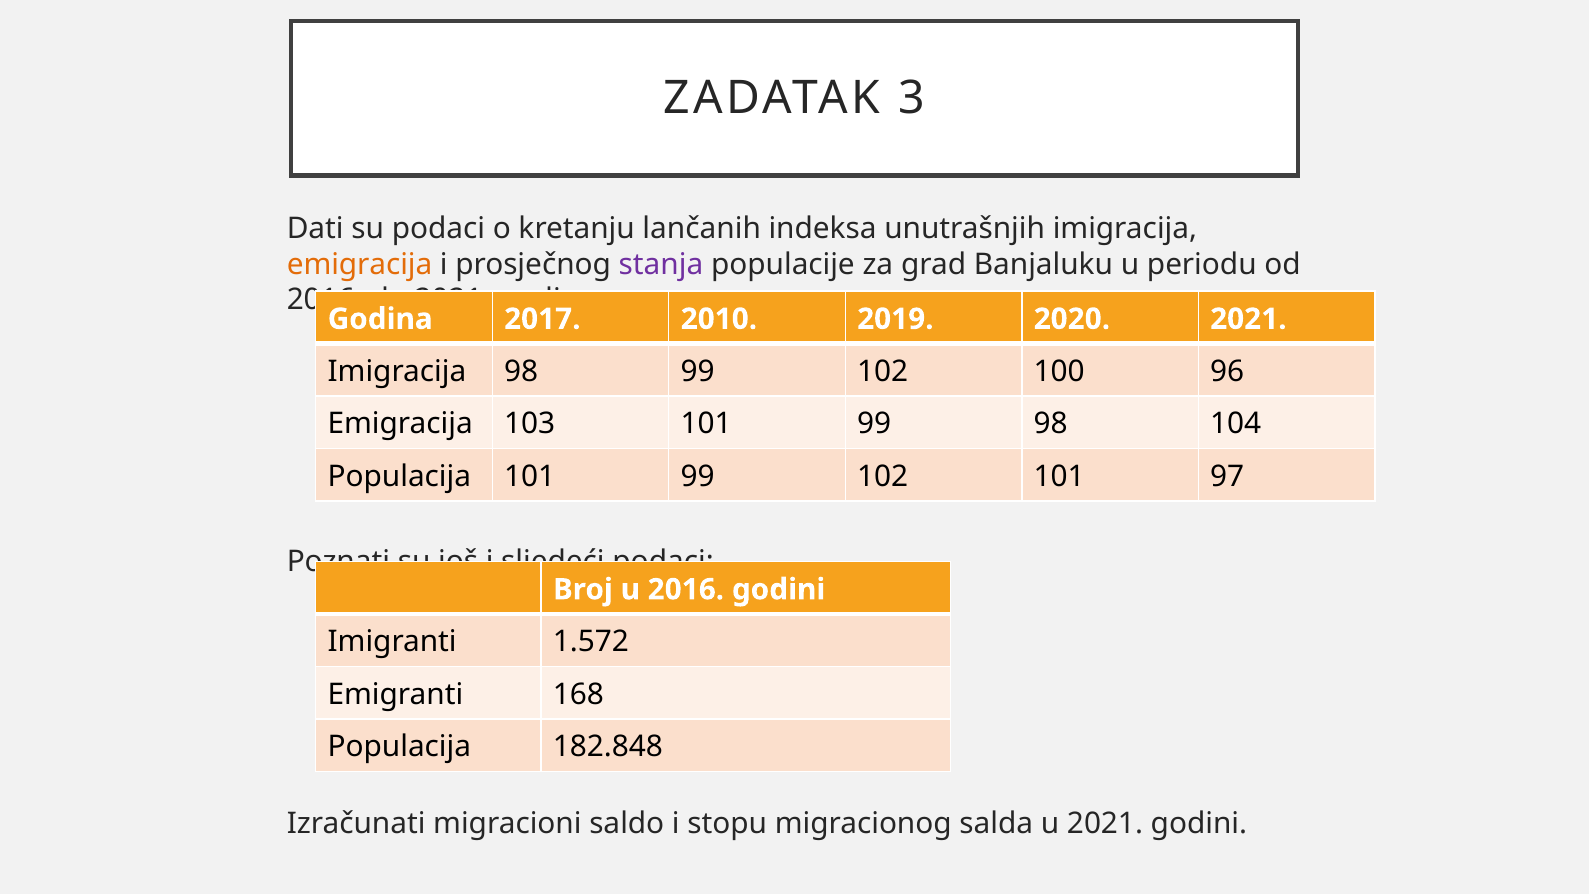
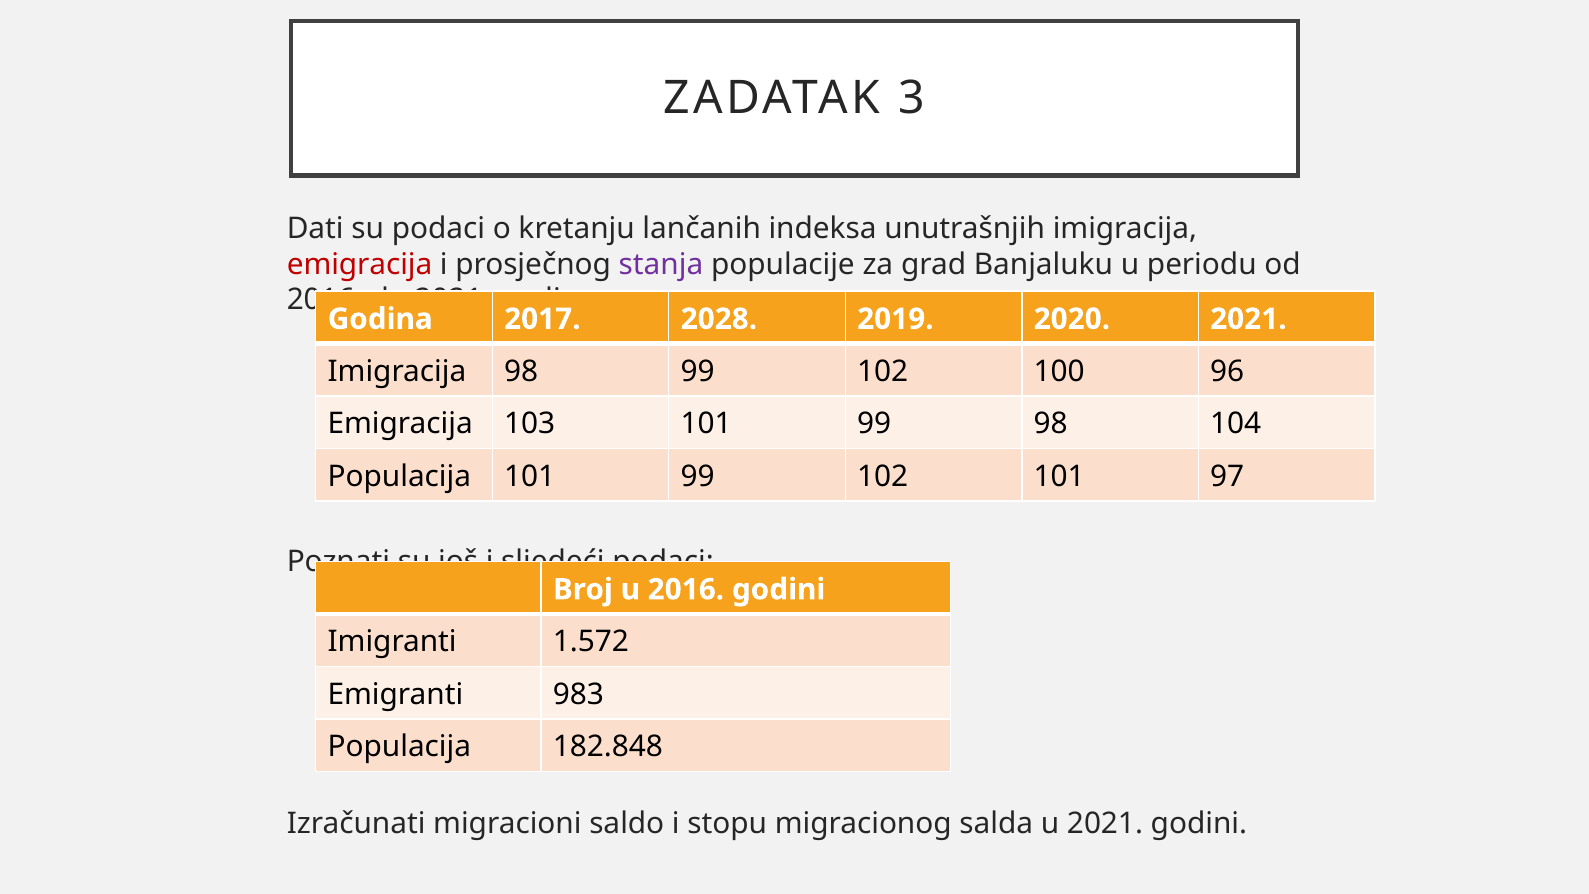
emigracija colour: orange -> red (360, 264)
2010: 2010 -> 2028 (719, 319)
168: 168 -> 983 (578, 694)
